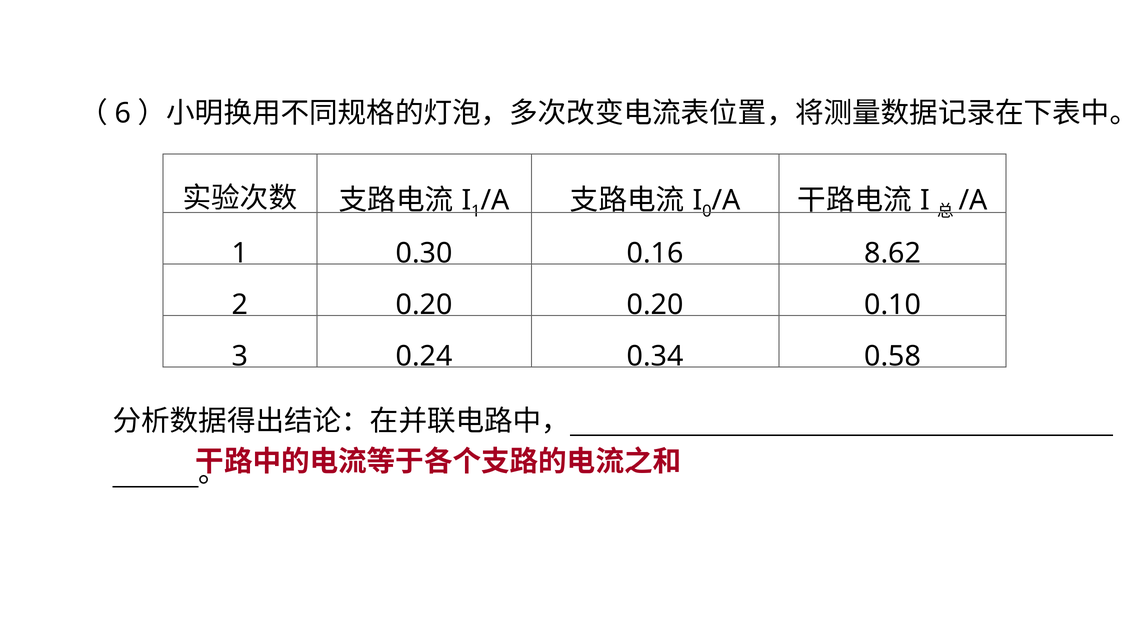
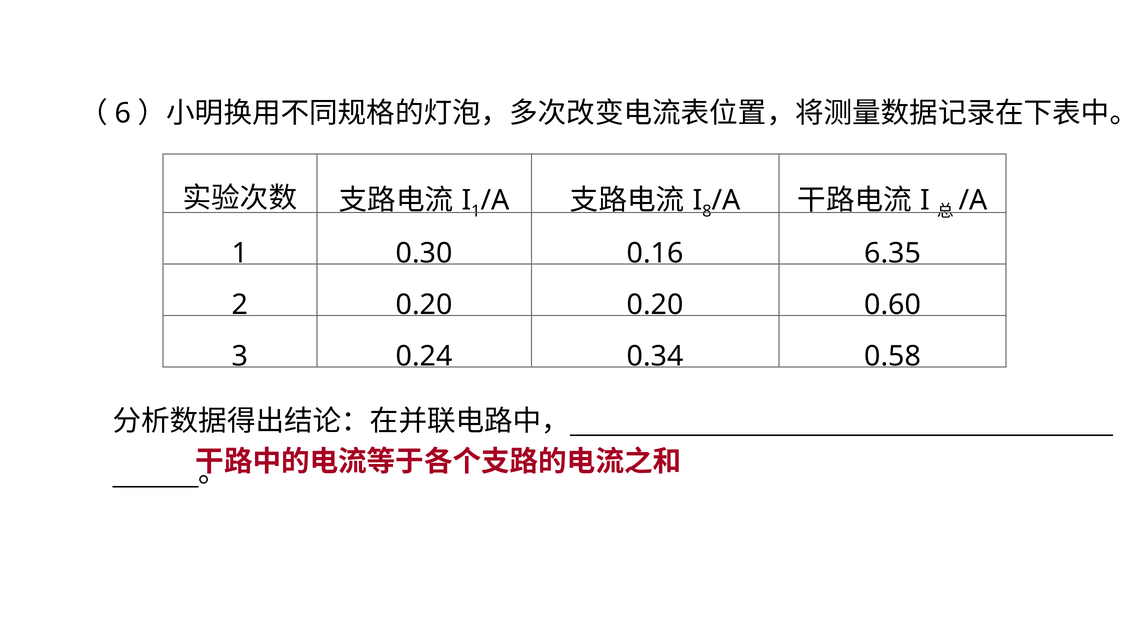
0: 0 -> 8 (707, 212)
8.62: 8.62 -> 6.35 (893, 253)
0.10: 0.10 -> 0.60 (893, 305)
